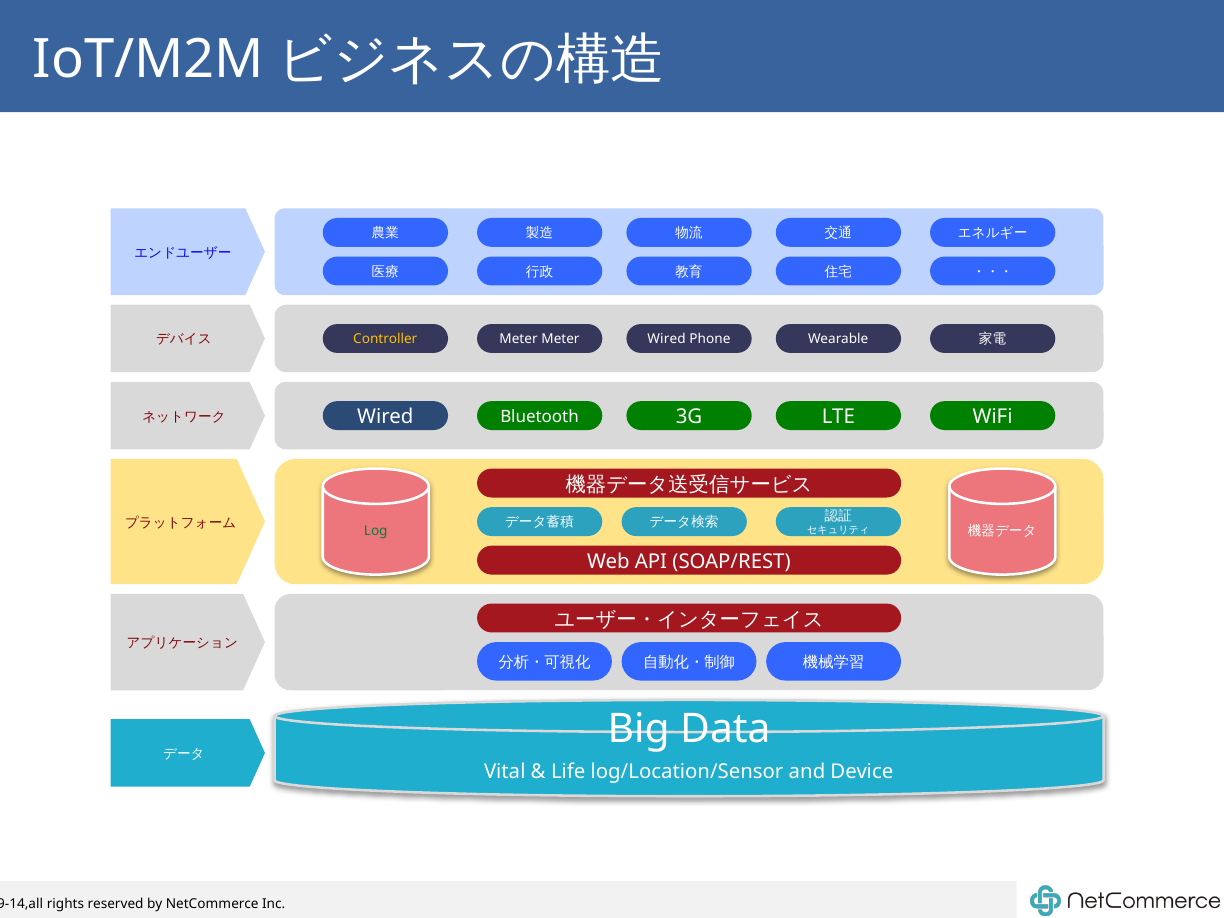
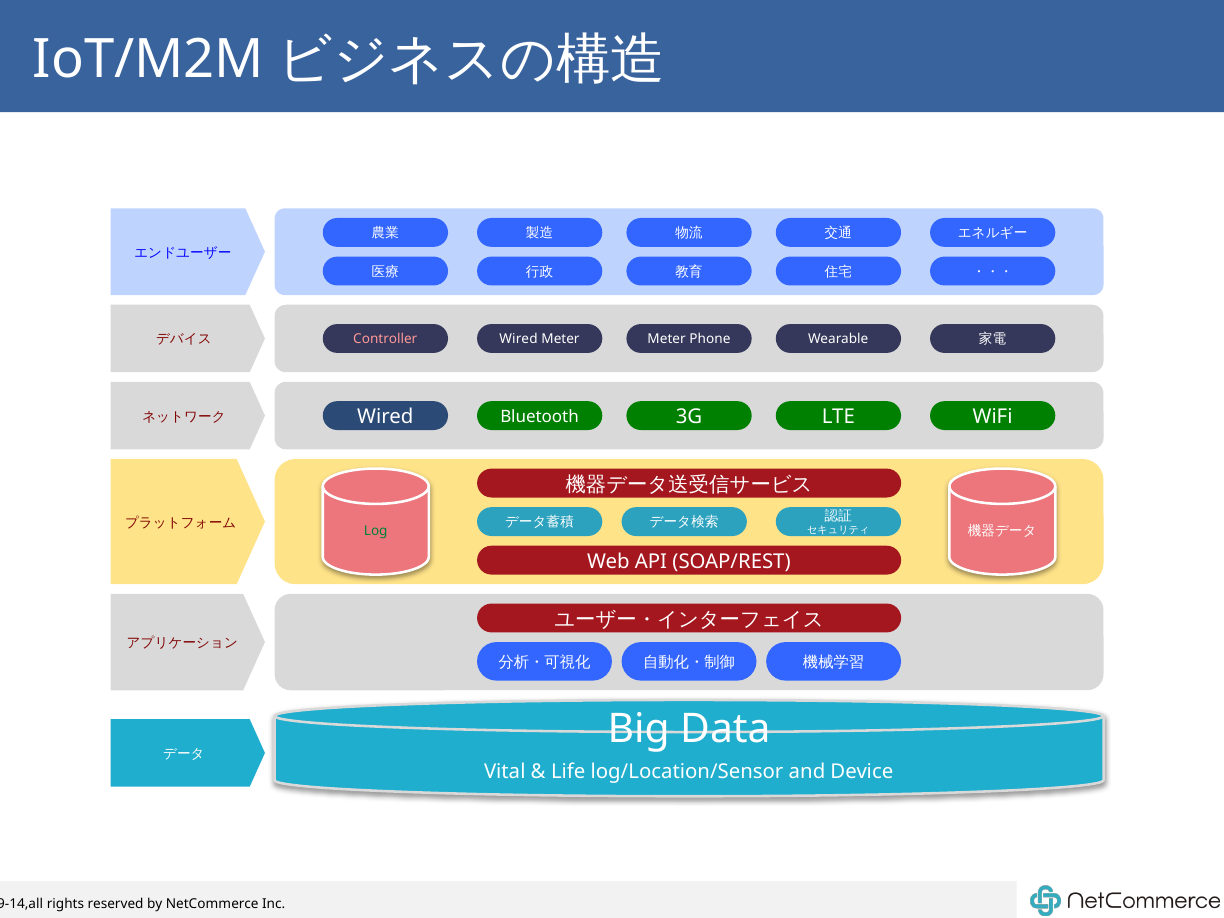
Controller colour: yellow -> pink (385, 339)
Meter: Meter -> Wired (519, 339)
Wired: Wired -> Meter (667, 339)
